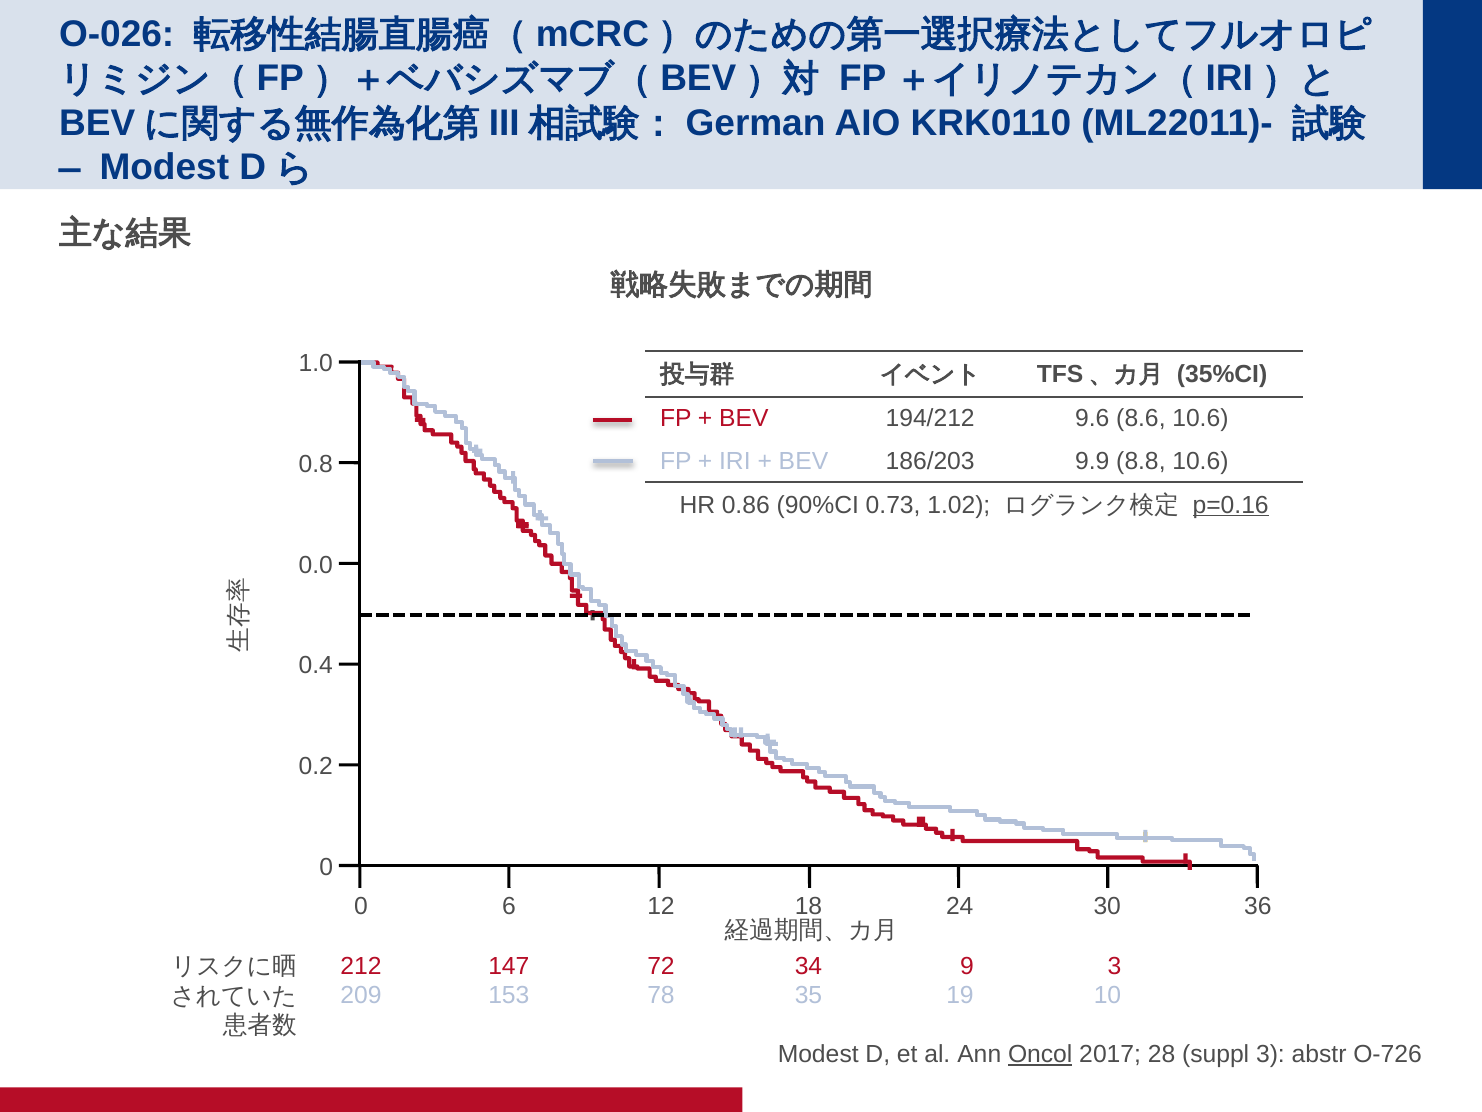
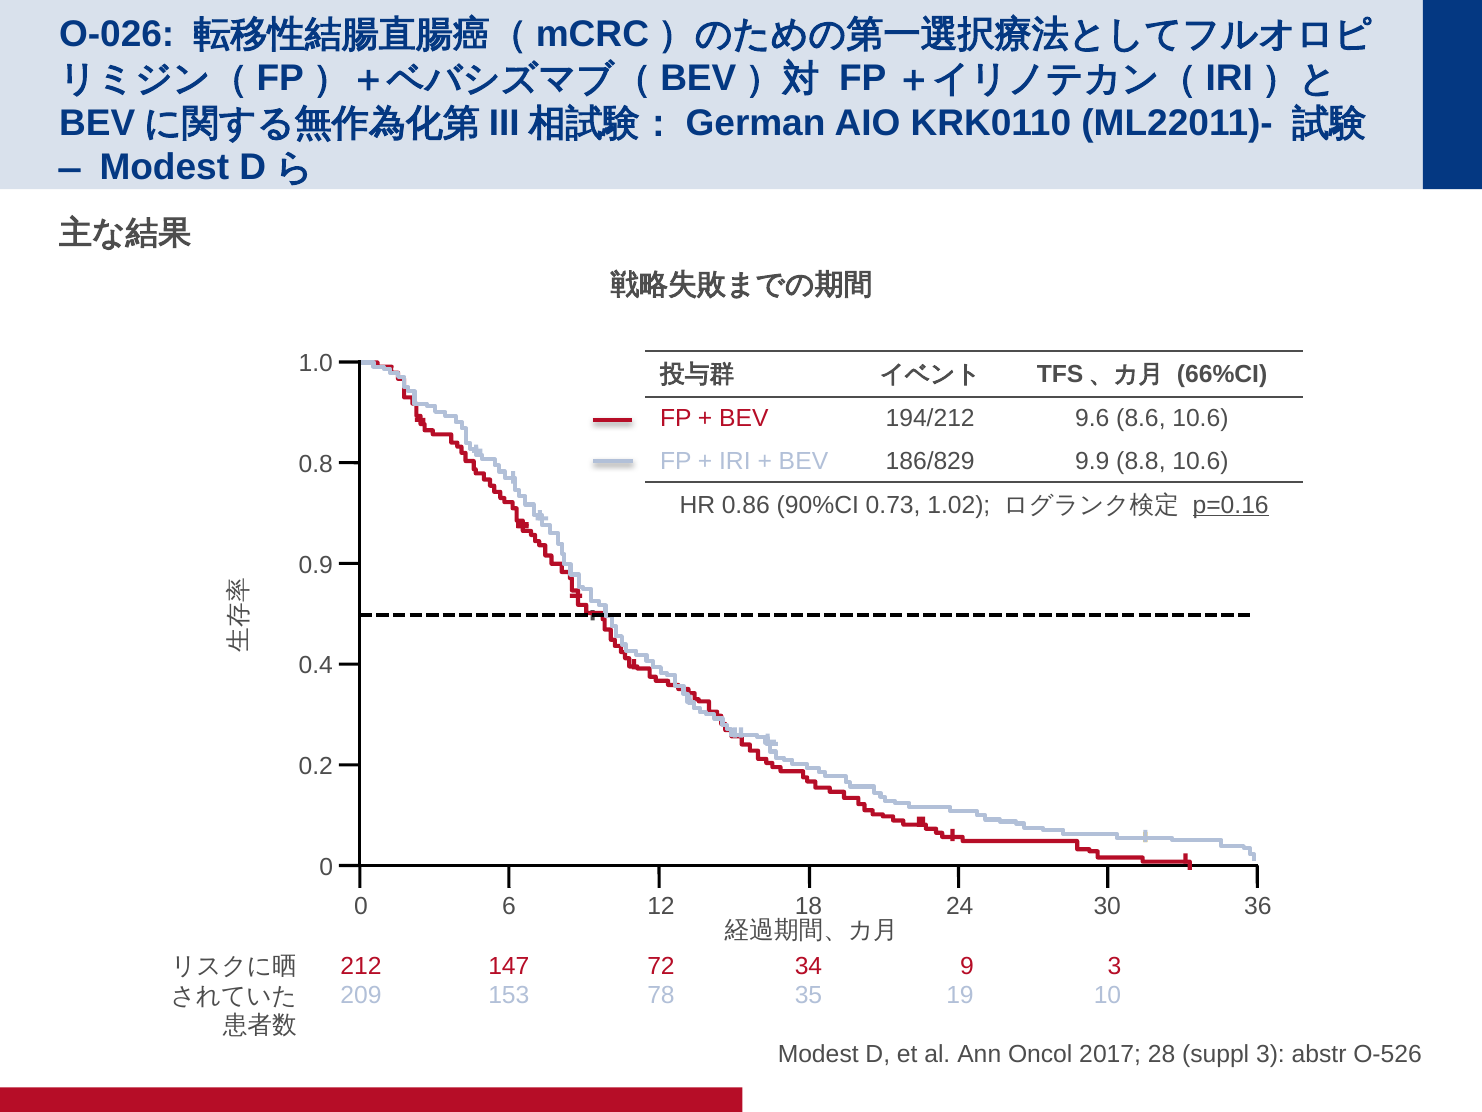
35%CI: 35%CI -> 66%CI (1222, 374)
186/203: 186/203 -> 186/829 (930, 461)
0.0: 0.0 -> 0.9 (316, 565)
Oncol underline: present -> none (1040, 1054)
O-726: O-726 -> O-526 (1388, 1054)
